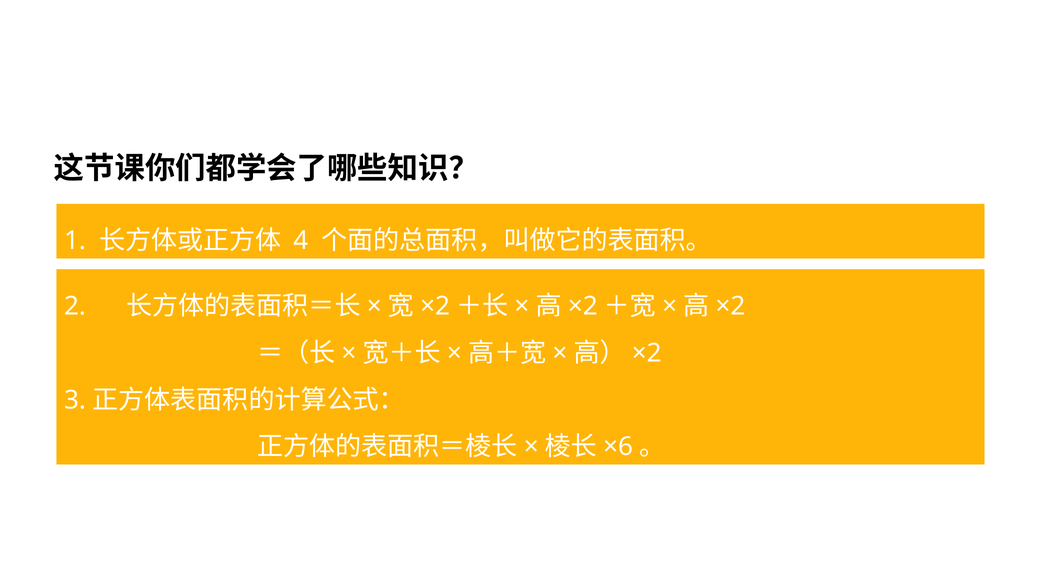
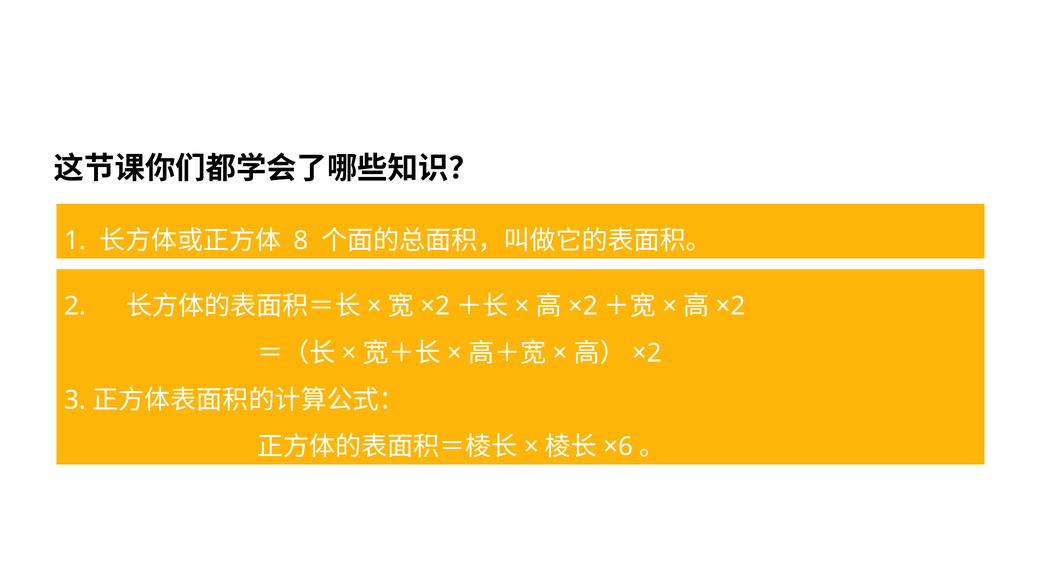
4: 4 -> 8 (301, 241)
